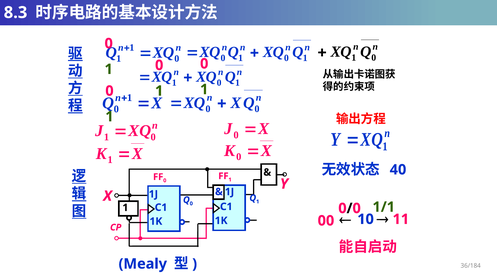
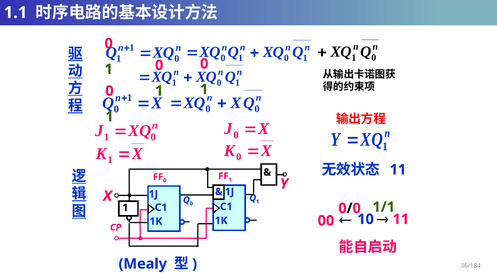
8.3: 8.3 -> 1.1 (16, 13)
40: 40 -> 11 (398, 169)
